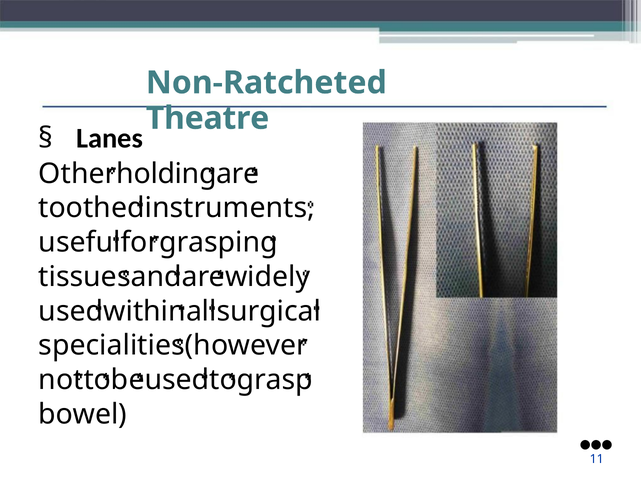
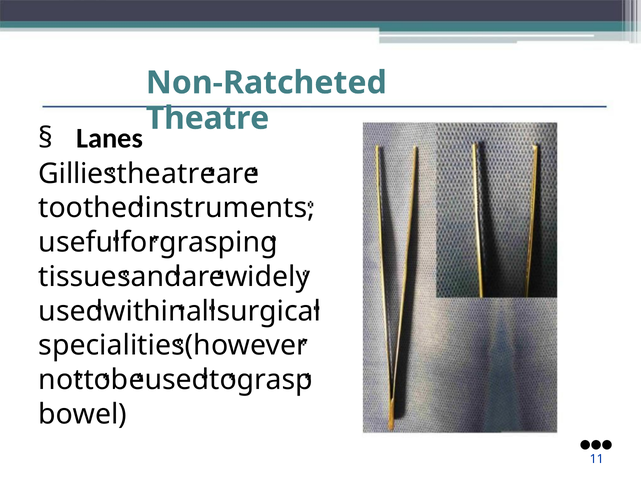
Other: Other -> Gillies (78, 174)
holding: holding -> theatre (166, 174)
